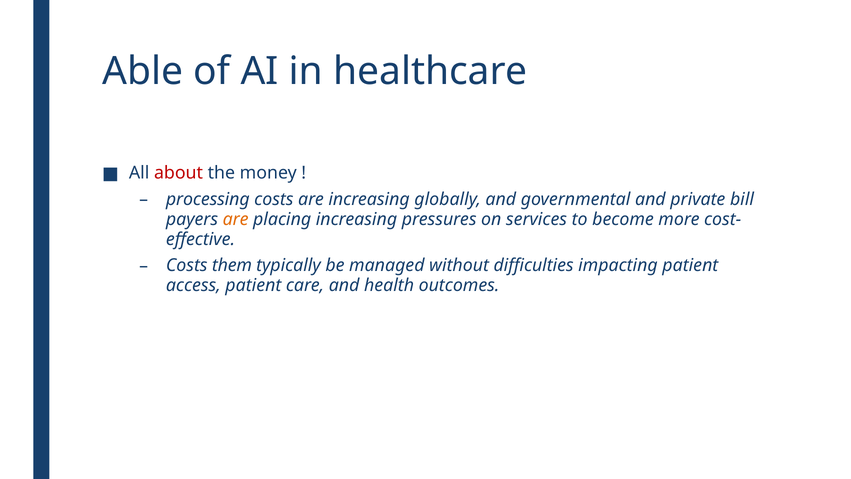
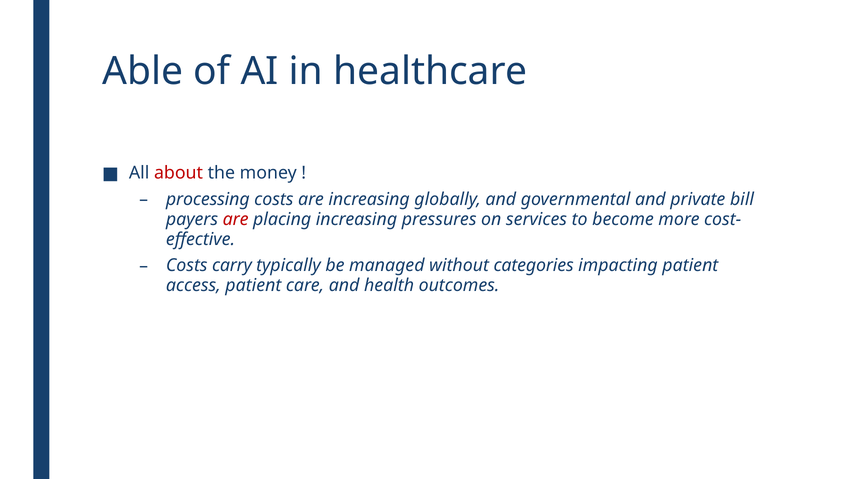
are colour: orange -> red (236, 219)
them: them -> carry (232, 265)
difficulties: difficulties -> categories (534, 265)
